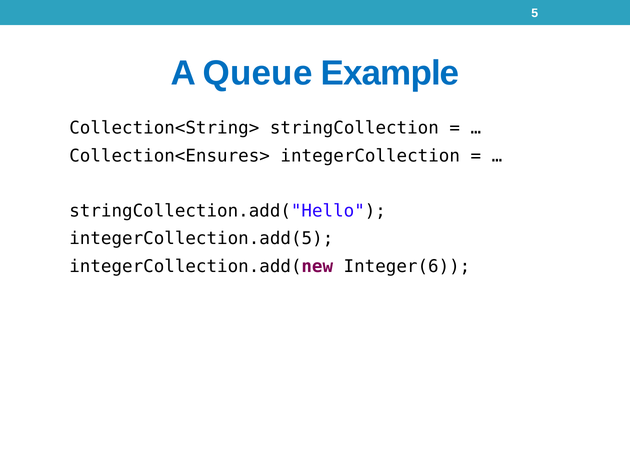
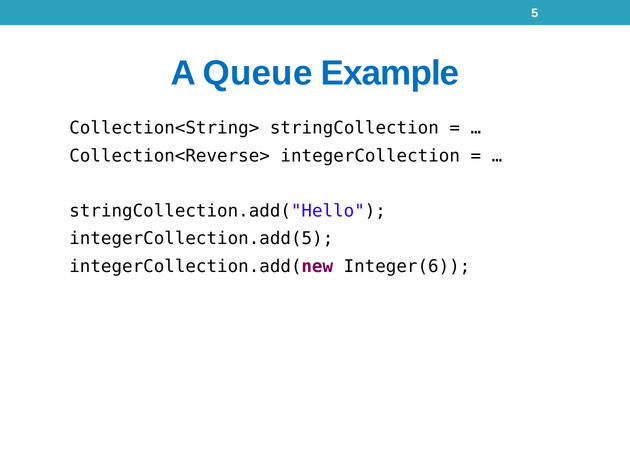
Collection<Ensures>: Collection<Ensures> -> Collection<Reverse> (170, 156)
